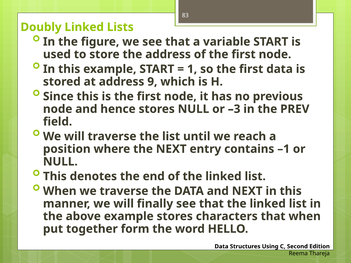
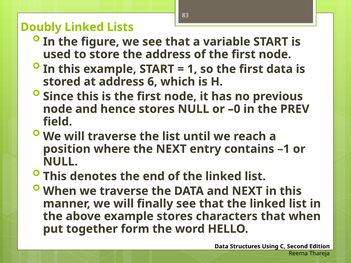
9: 9 -> 6 (152, 82)
–3: –3 -> –0 (234, 109)
